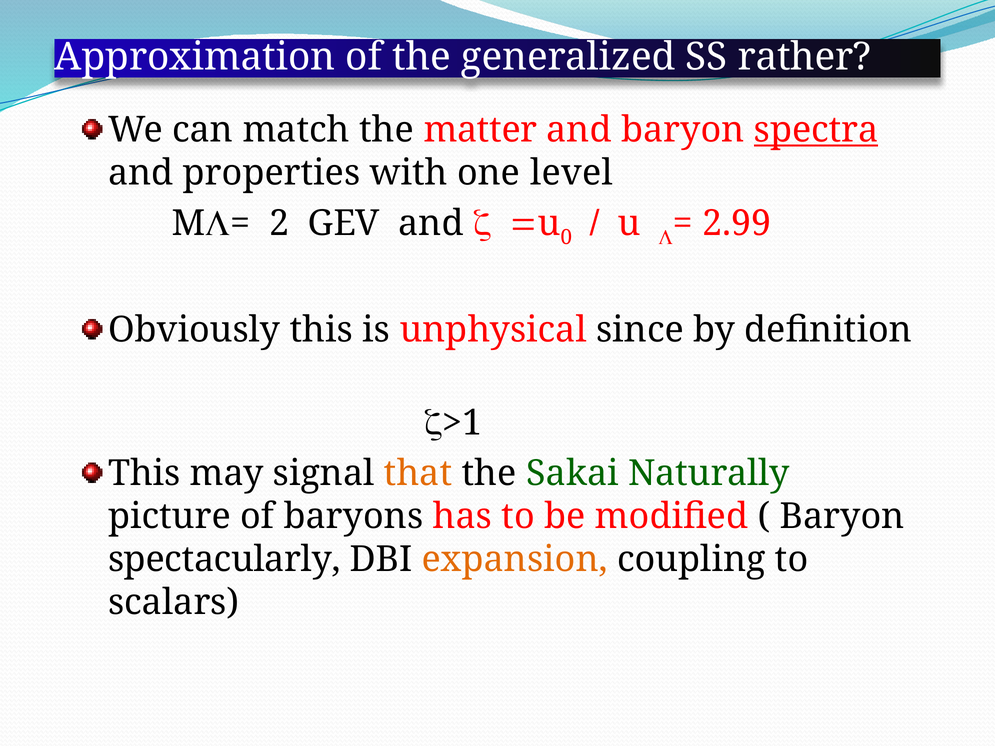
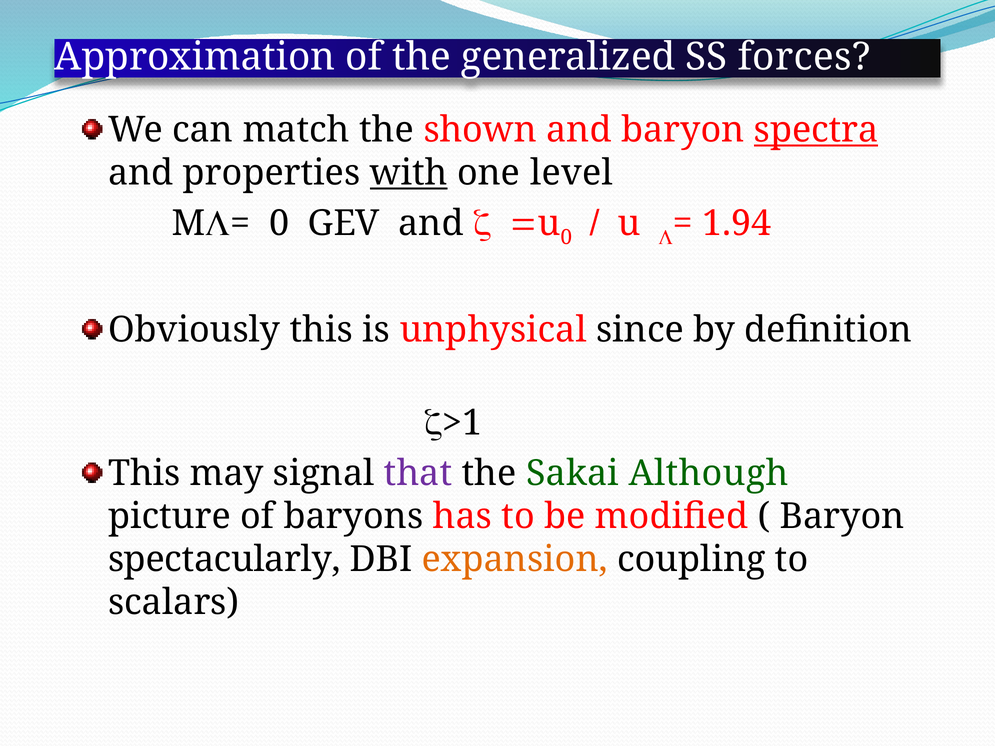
rather: rather -> forces (804, 57)
matter: matter -> shown (480, 130)
with underline: none -> present (409, 173)
2: 2 -> 0 (279, 223)
2.99: 2.99 -> 1.94 (737, 223)
that colour: orange -> purple (418, 473)
Naturally: Naturally -> Although (709, 473)
